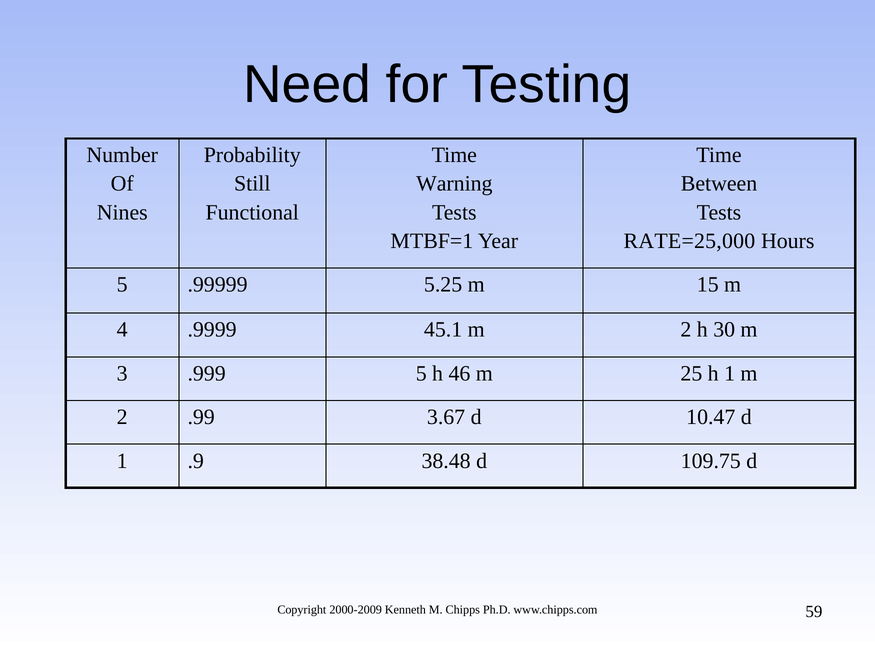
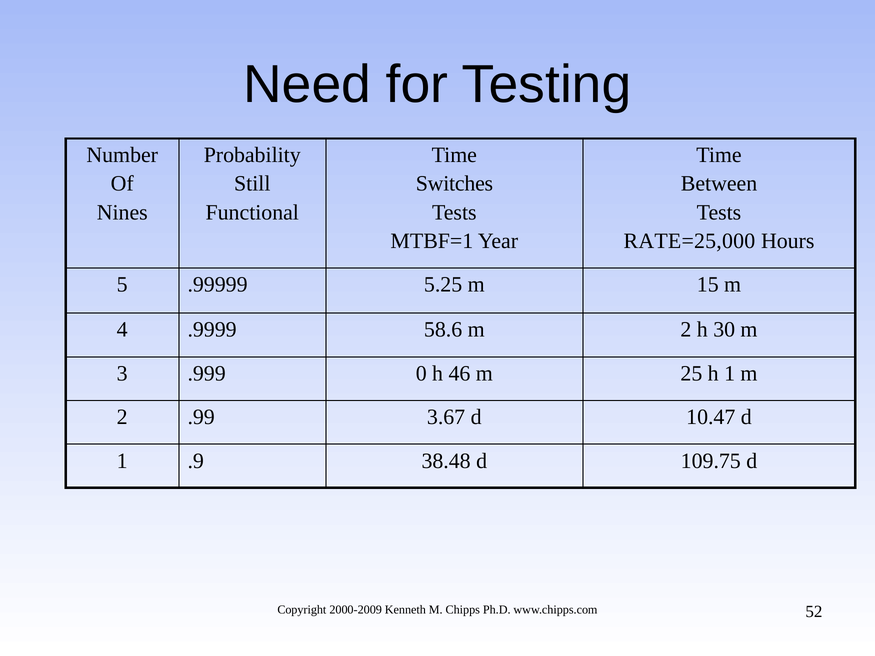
Warning: Warning -> Switches (454, 184)
45.1: 45.1 -> 58.6 (443, 330)
.999 5: 5 -> 0 (421, 374)
59: 59 -> 52 (814, 612)
